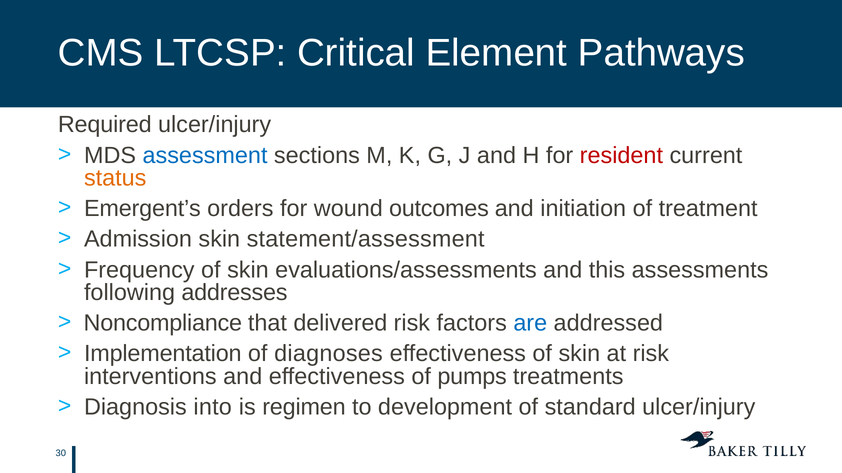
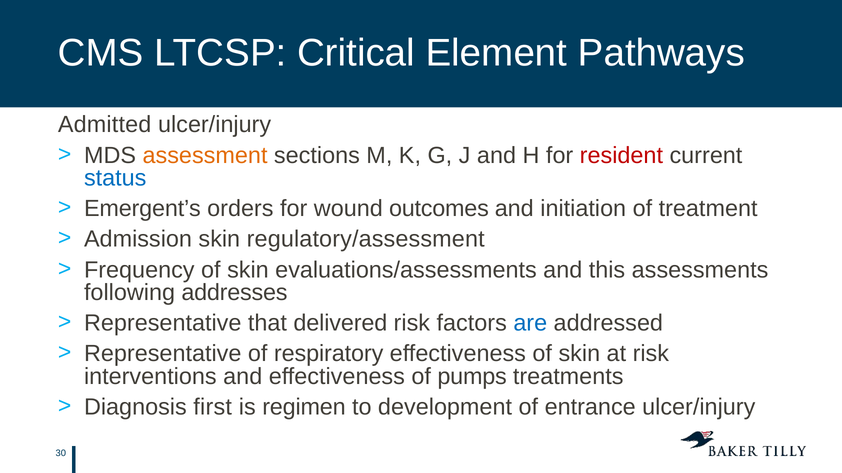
Required: Required -> Admitted (105, 125)
assessment colour: blue -> orange (205, 156)
status colour: orange -> blue (115, 178)
statement/assessment: statement/assessment -> regulatory/assessment (366, 240)
Noncompliance: Noncompliance -> Representative (163, 324)
Implementation: Implementation -> Representative (163, 354)
diagnoses: diagnoses -> respiratory (329, 354)
into: into -> first (213, 408)
standard: standard -> entrance (590, 408)
